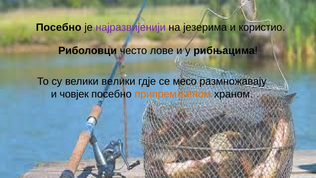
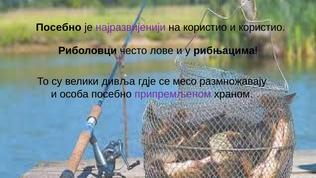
на језерима: језерима -> користио (205, 27)
велики велики: велики -> дивља (118, 81)
човјек: човјек -> особа (74, 94)
припремљеном colour: orange -> purple (173, 94)
